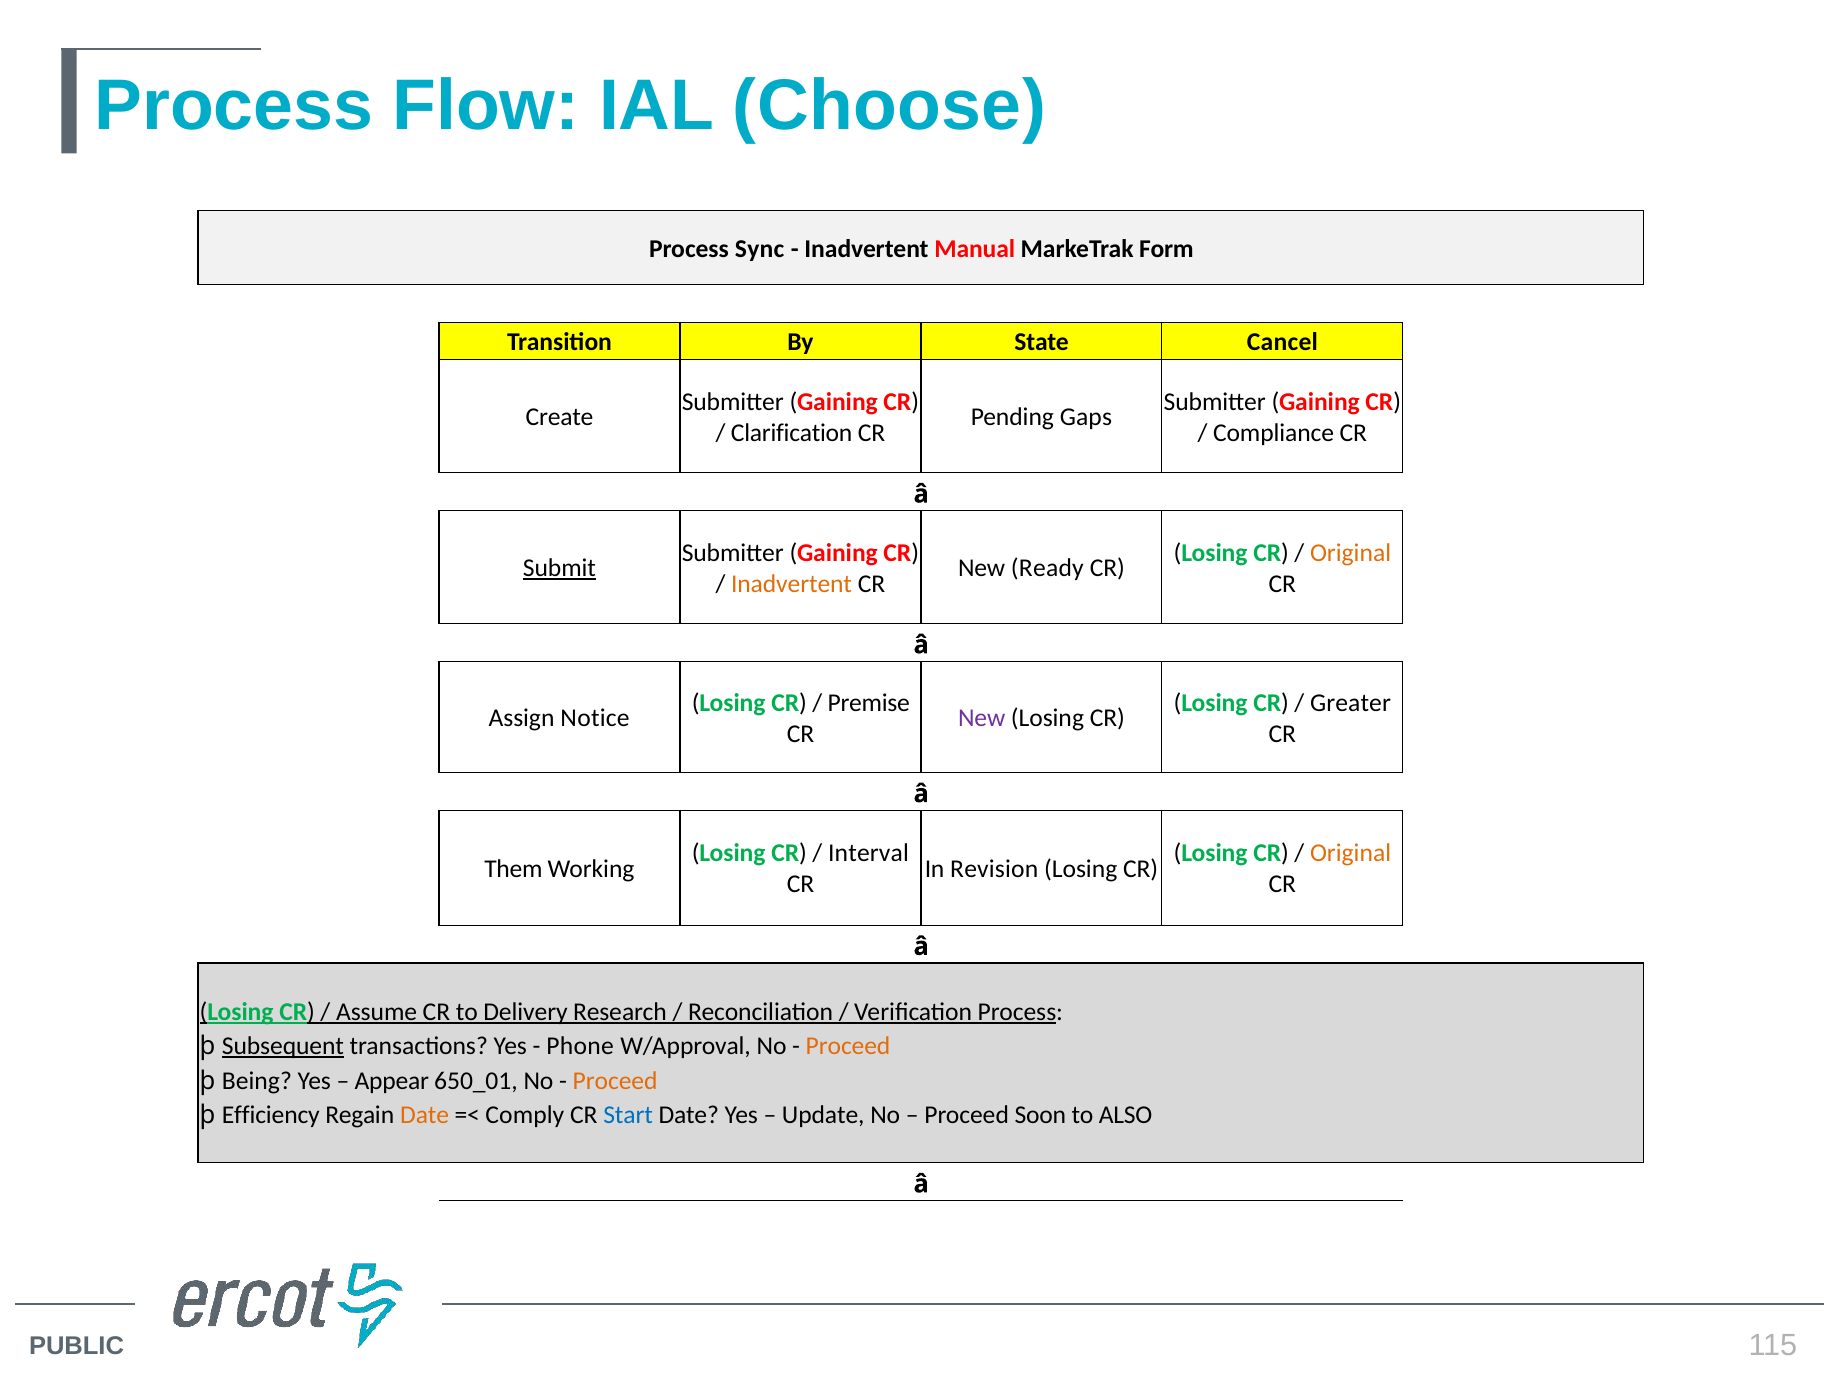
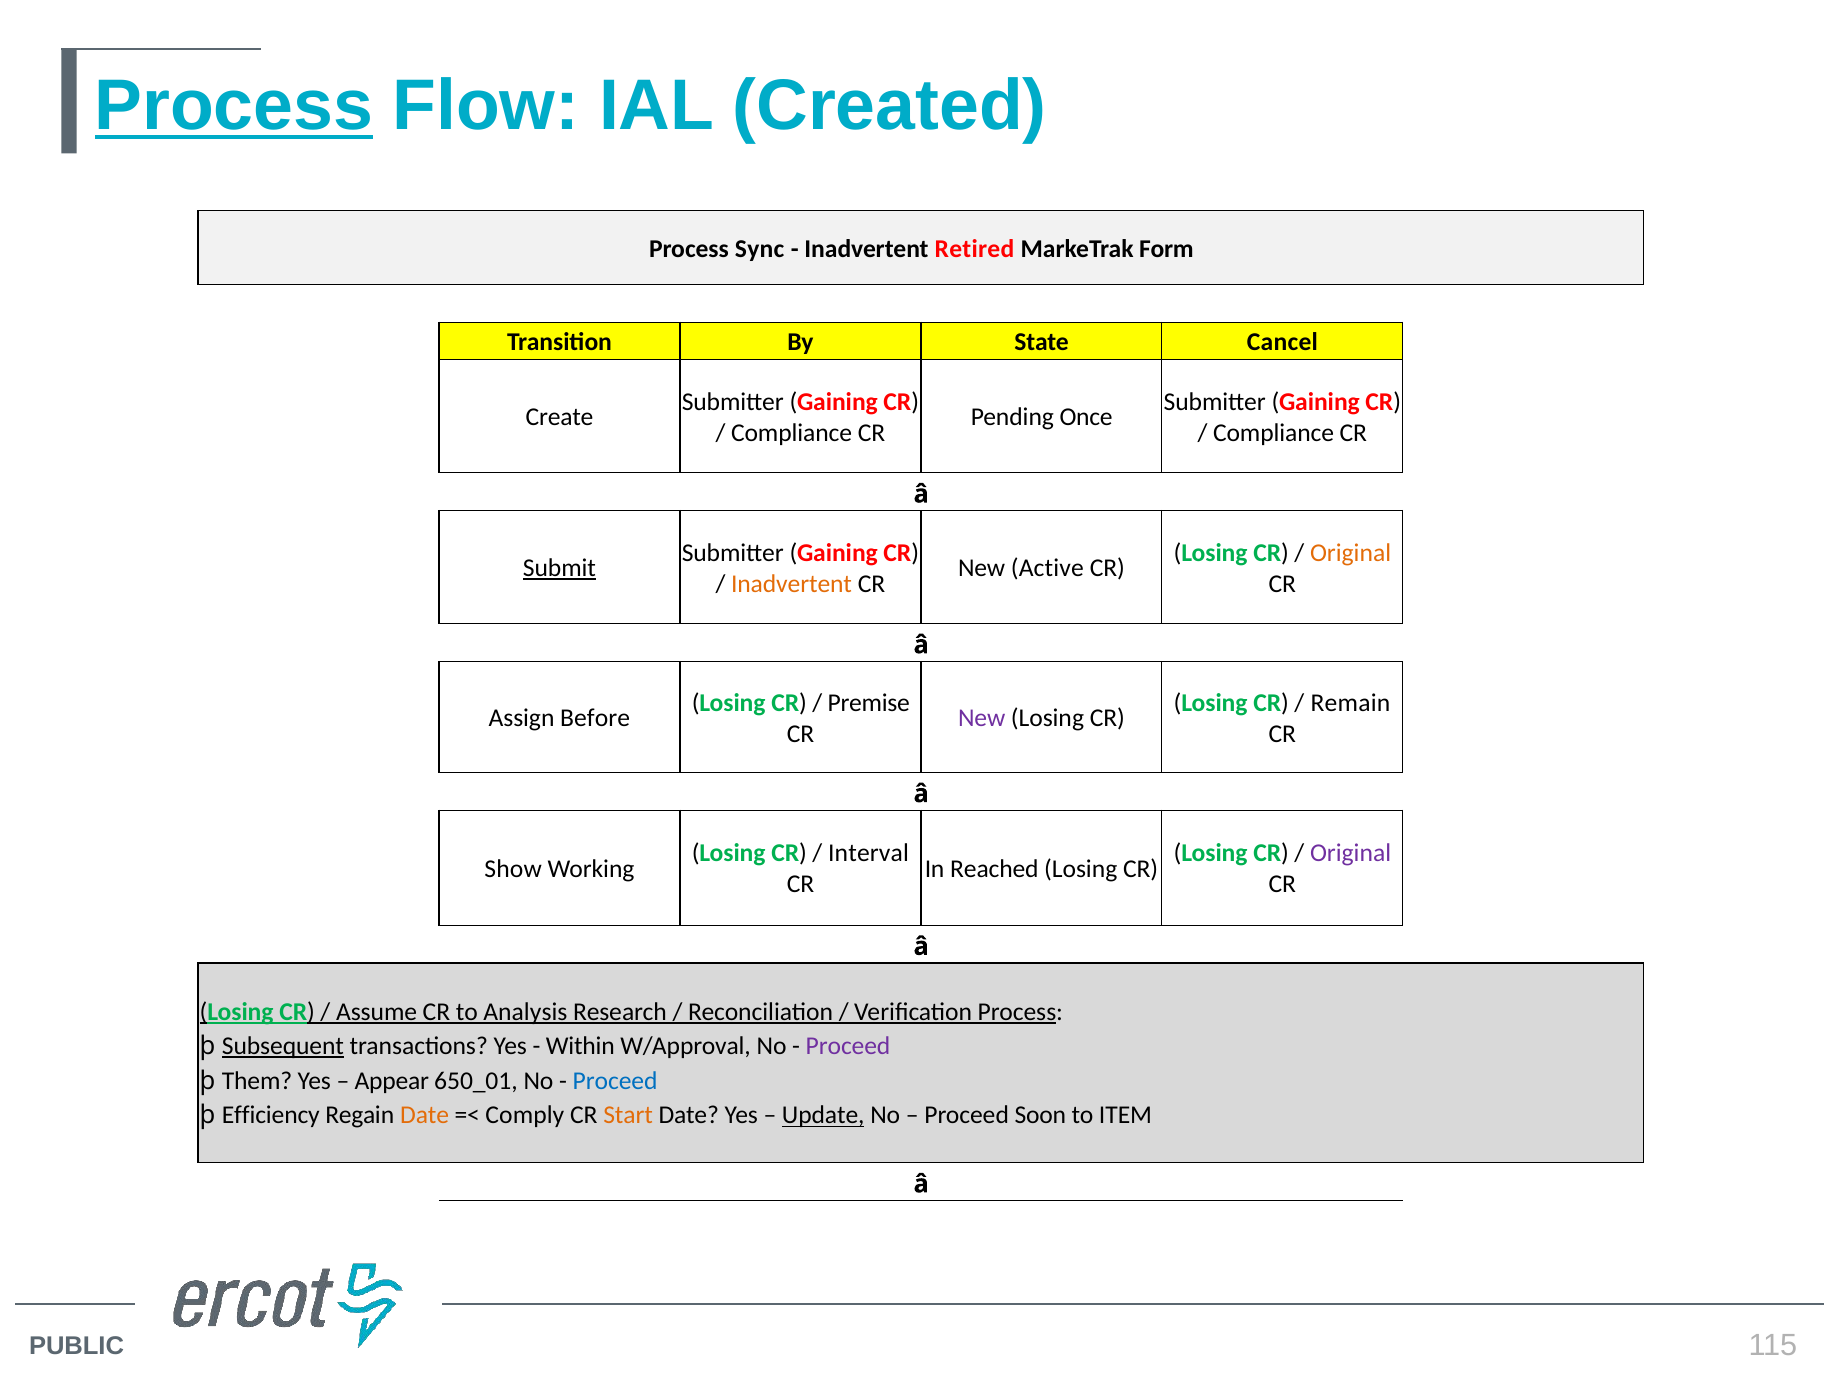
Process underline: none -> present (234, 106)
Choose: Choose -> Created (890, 106)
Manual: Manual -> Retired (974, 249)
Gaps: Gaps -> Once (1086, 418)
Clarification: Clarification -> Compliance (792, 433)
Ready: Ready -> Active (1047, 568)
Greater: Greater -> Remain (1350, 703)
Notice: Notice -> Before (595, 718)
Original colour: orange -> purple (1351, 854)
Them: Them -> Show (513, 869)
Revision: Revision -> Reached (994, 869)
Delivery: Delivery -> Analysis (525, 1012)
Phone: Phone -> Within (580, 1046)
Proceed colour: orange -> purple (848, 1046)
Being: Being -> Them (257, 1081)
Proceed colour: orange -> blue (615, 1081)
Start colour: blue -> orange (628, 1116)
Update underline: none -> present (823, 1116)
ALSO: ALSO -> ITEM (1126, 1116)
